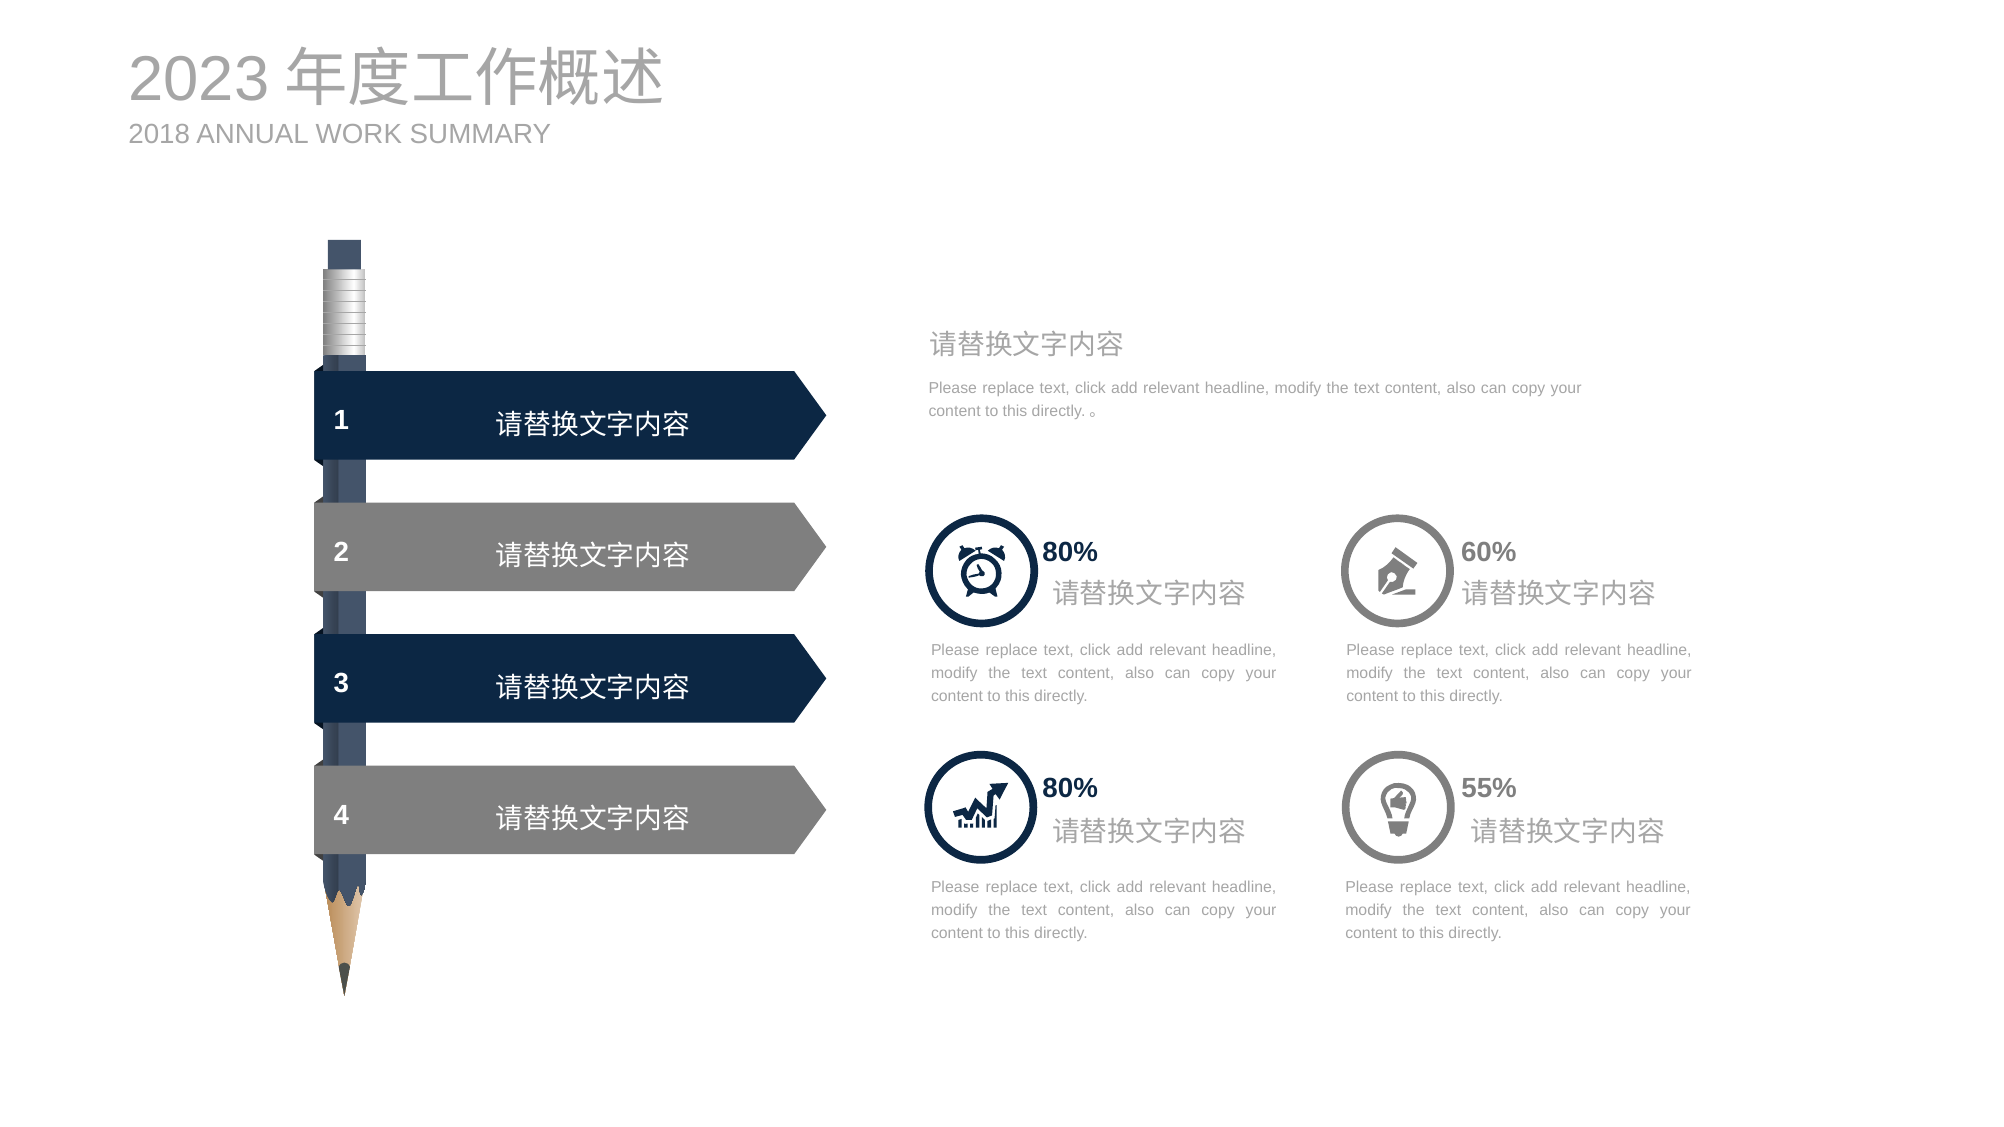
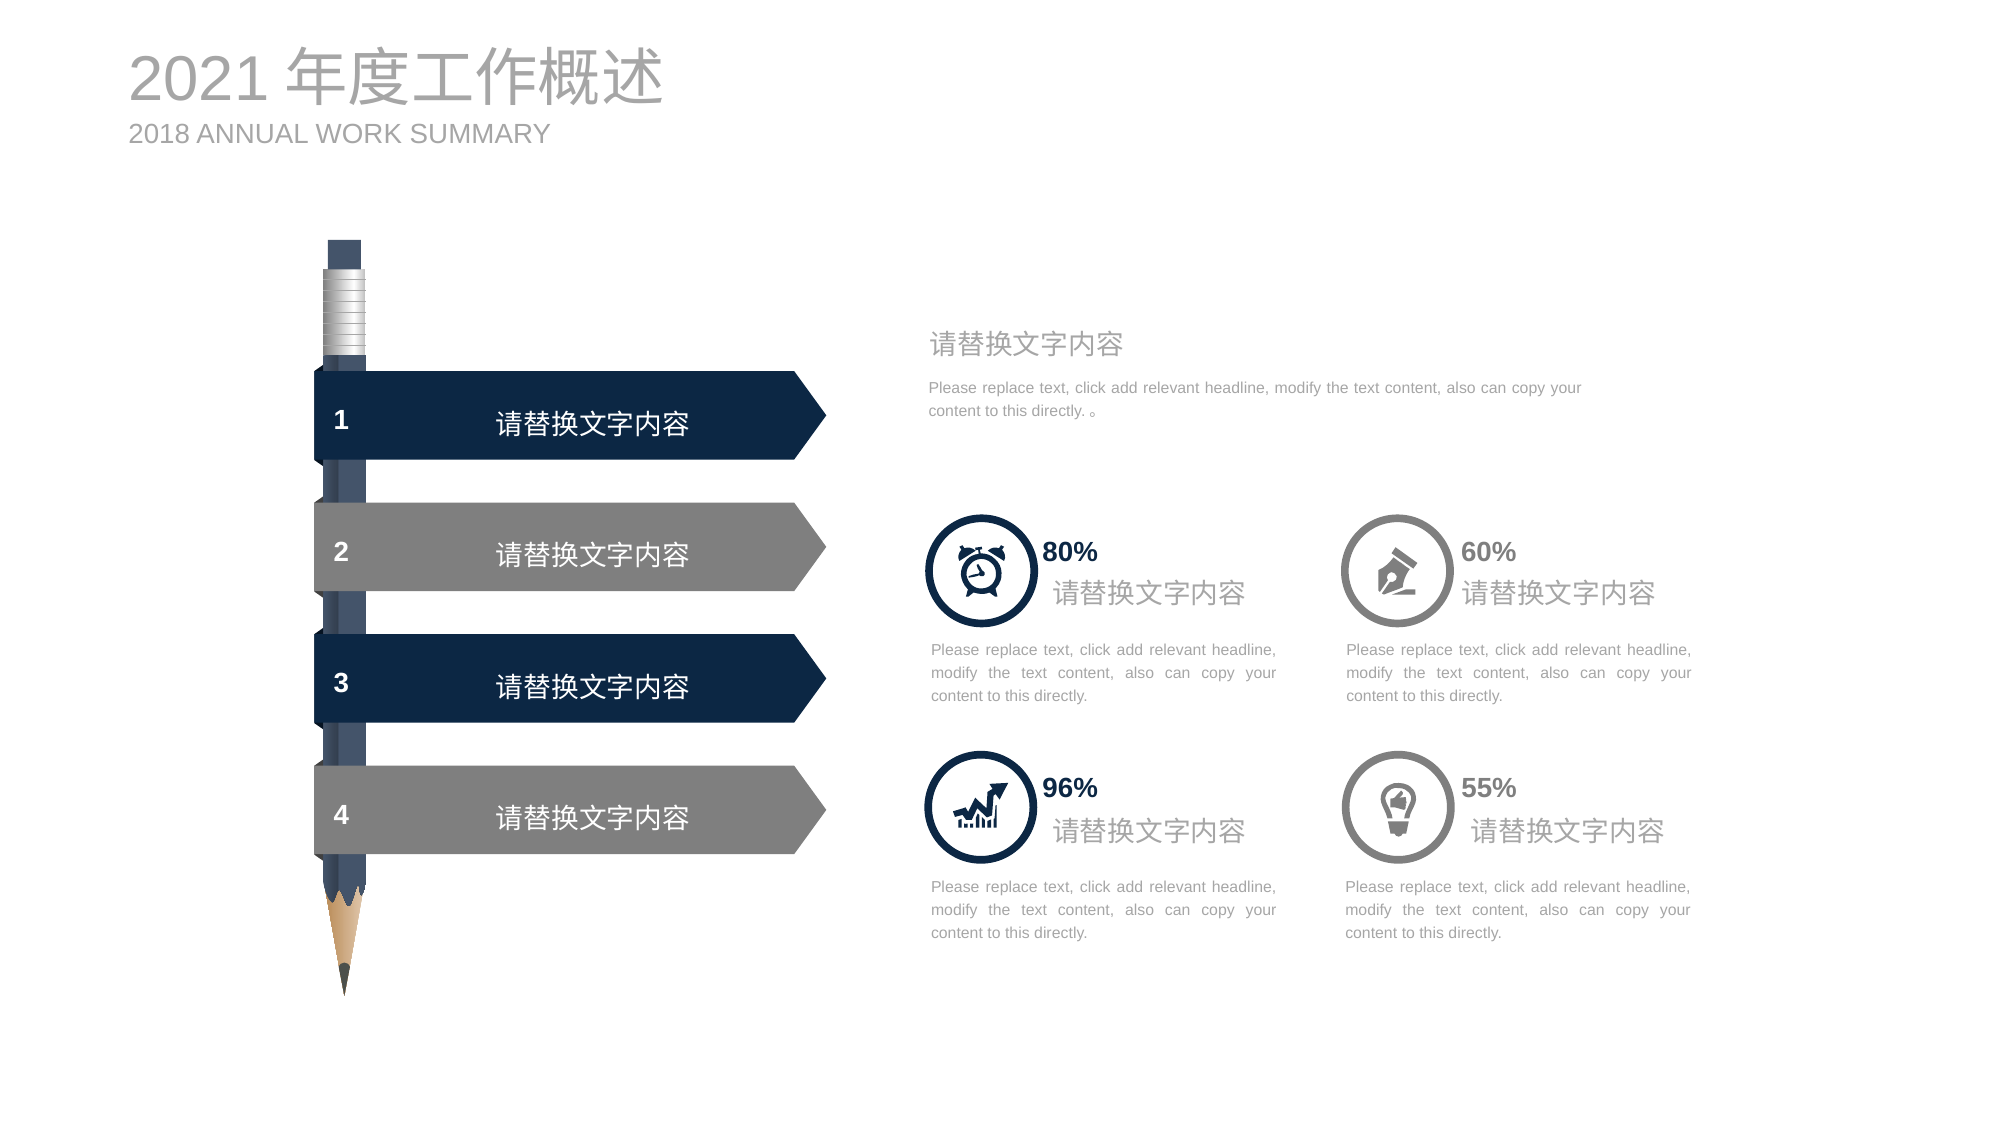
2023: 2023 -> 2021 (199, 79)
80%: 80% -> 96% (1070, 788)
